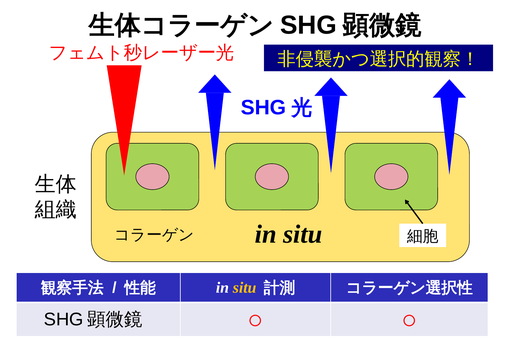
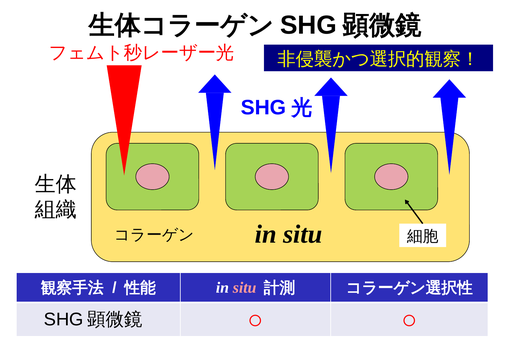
situ colour: yellow -> pink (245, 288)
